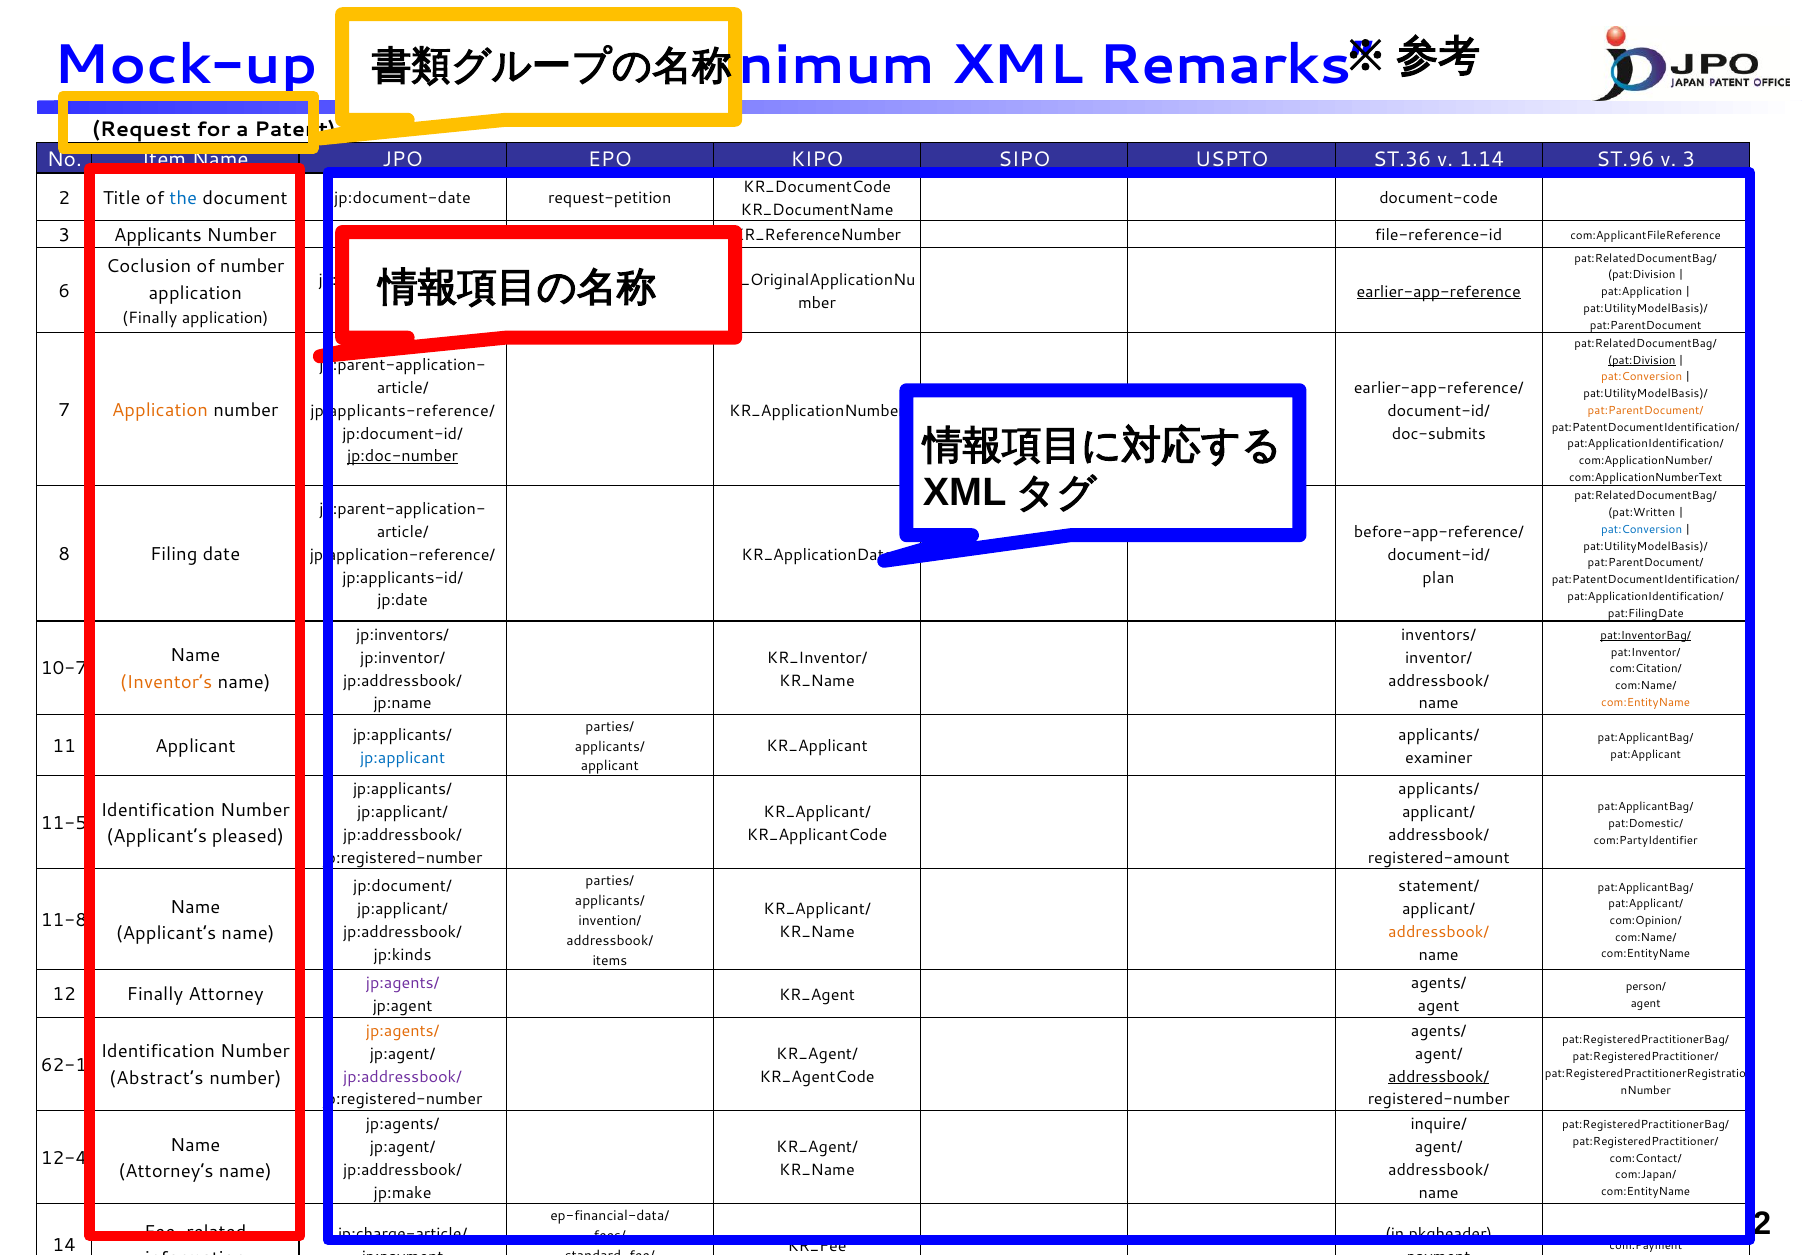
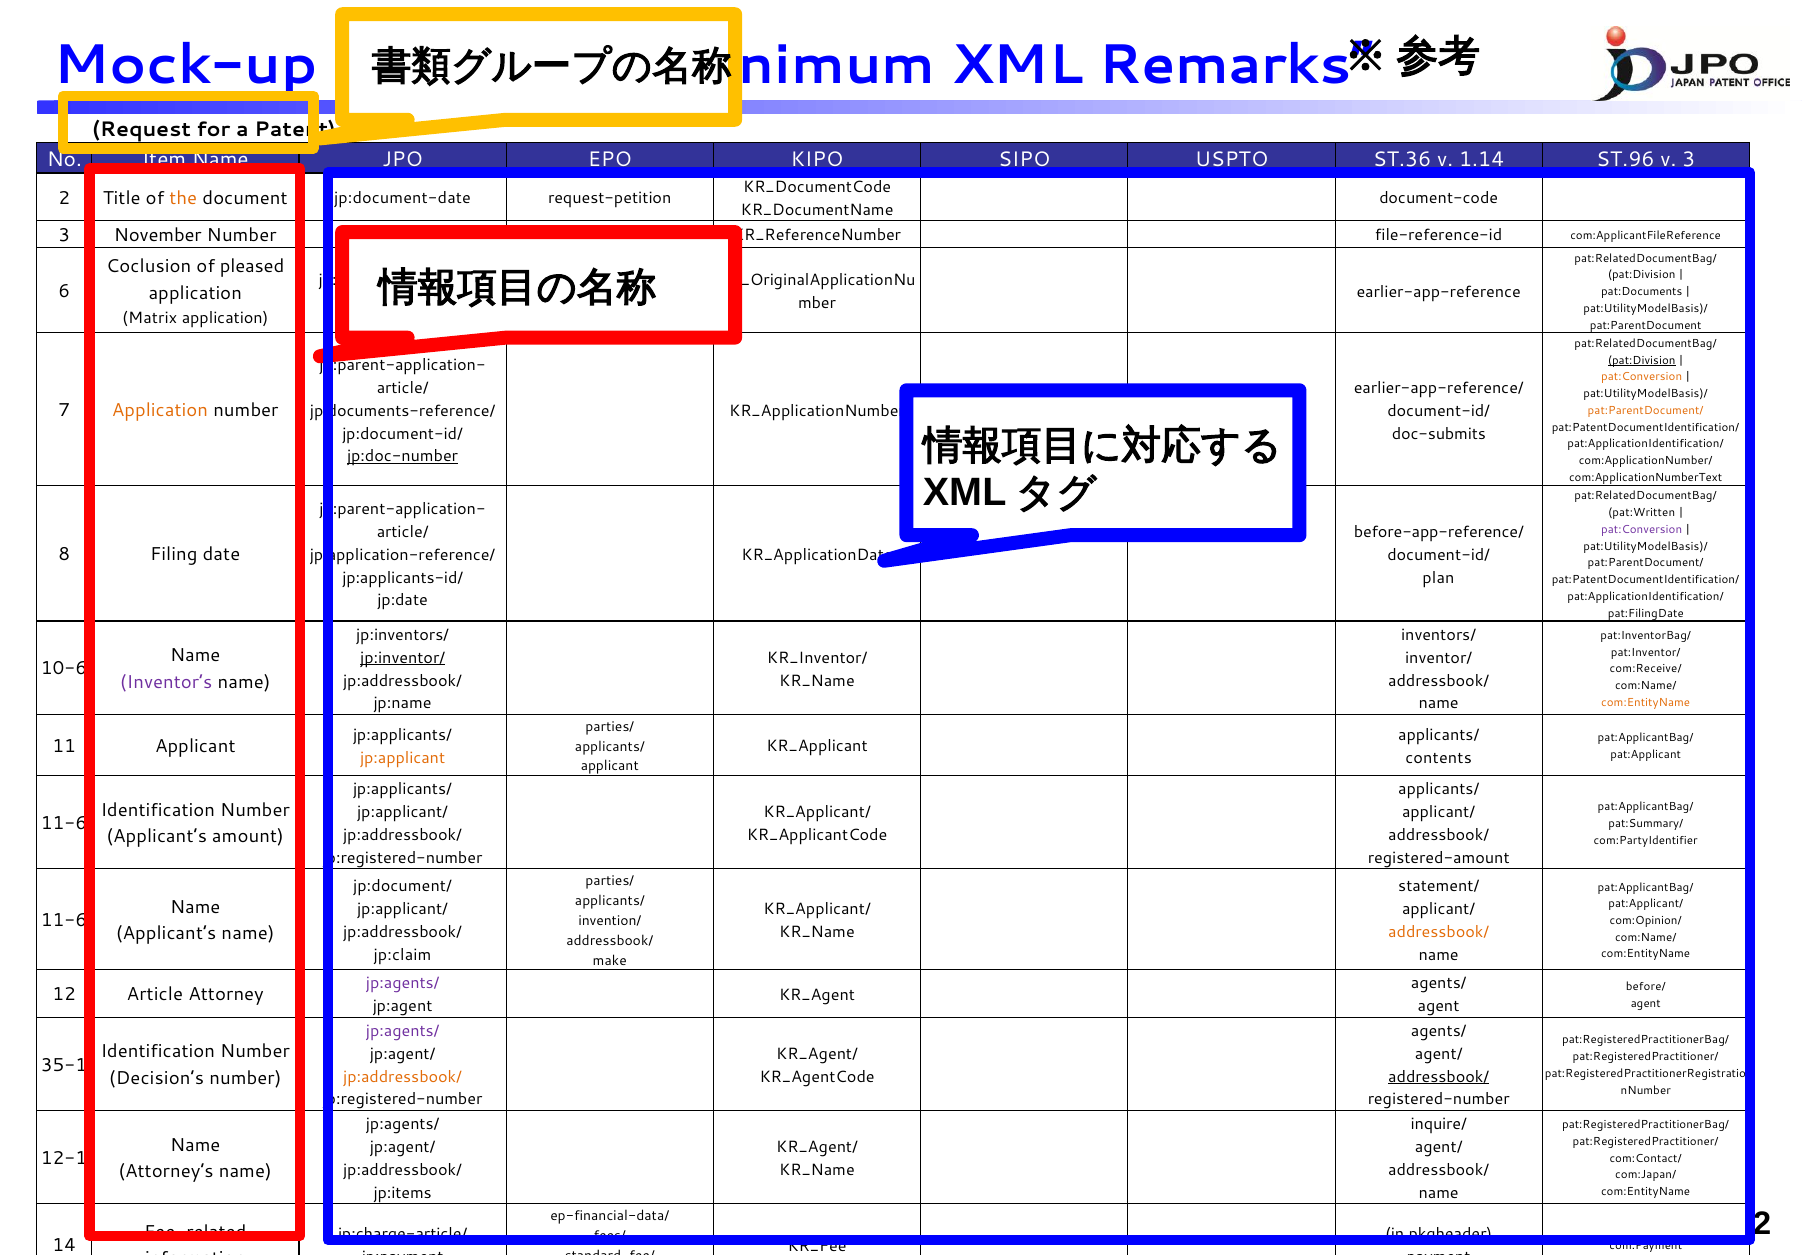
the colour: blue -> orange (183, 198)
Applicants: Applicants -> November (158, 235)
of number: number -> pleased (252, 267)
earlier-app-reference underline: present -> none (1439, 292)
pat:Application: pat:Application -> pat:Documents (1642, 292)
Finally: Finally -> Matrix (150, 318)
jp:applicants-reference/: jp:applicants-reference/ -> jp:documents-reference/ (403, 411)
pat:Conversion colour: blue -> purple (1642, 530)
pat:InventorBag/ underline: present -> none (1646, 636)
jp:inventor/ underline: none -> present (403, 658)
10-7: 10-7 -> 10-6 (64, 669)
com:Citation/: com:Citation/ -> com:Receive/ (1646, 669)
Inventor’s colour: orange -> purple (166, 682)
jp:applicant colour: blue -> orange (403, 758)
examiner: examiner -> contents (1439, 758)
11-5: 11-5 -> 11-6 (64, 823)
pat:Domestic/: pat:Domestic/ -> pat:Summary/ (1646, 824)
Applicant’s pleased: pleased -> amount (248, 837)
11-8: 11-8 -> 11-6 (64, 920)
jp:kinds: jp:kinds -> jp:claim (403, 955)
items: items -> make (610, 961)
person/: person/ -> before/ (1646, 987)
12 Finally: Finally -> Article (155, 995)
jp:agents/ colour: orange -> purple (403, 1031)
62-1: 62-1 -> 35-1 (64, 1065)
jp:addressbook/ colour: purple -> orange (403, 1077)
Abstract’s: Abstract’s -> Decision’s (156, 1078)
12-4: 12-4 -> 12-1 (64, 1158)
jp:make: jp:make -> jp:items (403, 1193)
